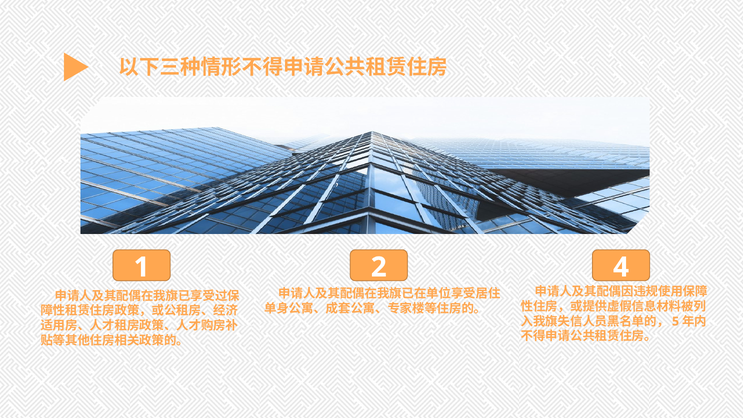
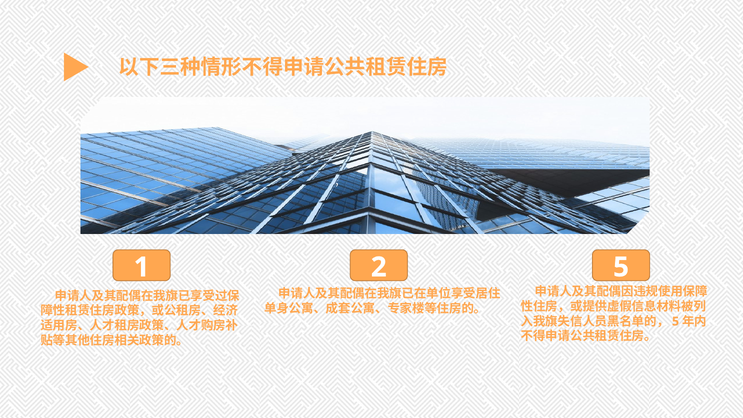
2 4: 4 -> 5 (621, 267)
